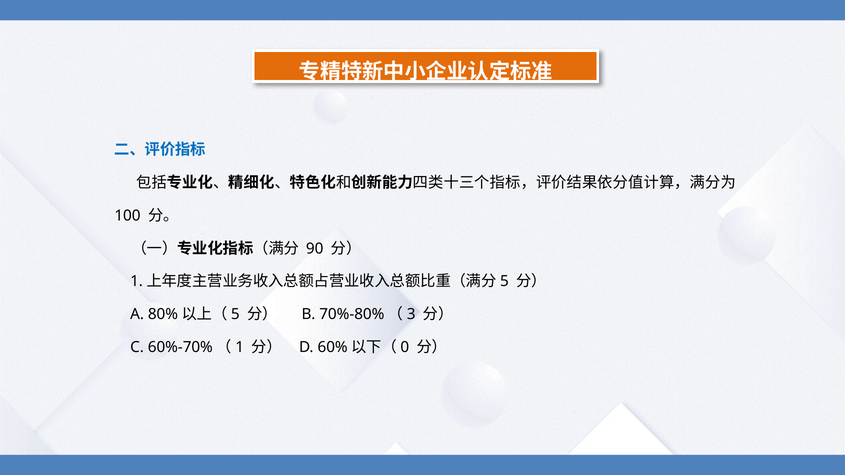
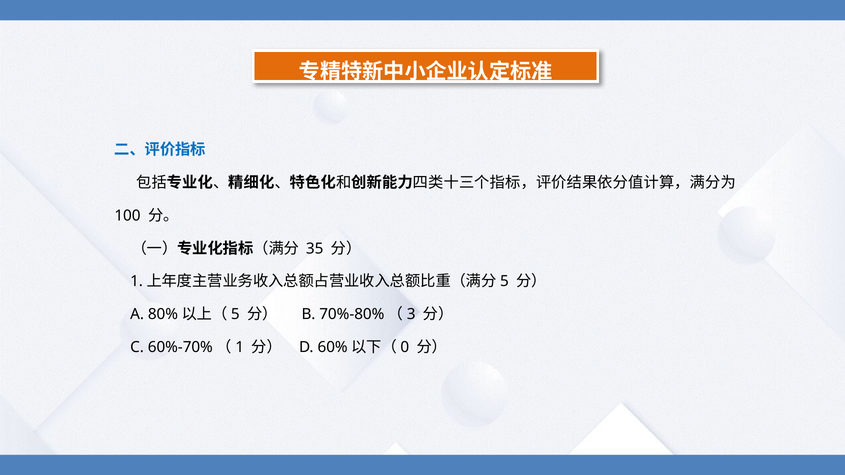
90: 90 -> 35 (315, 249)
